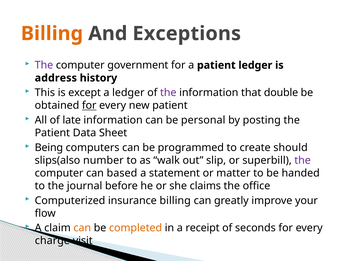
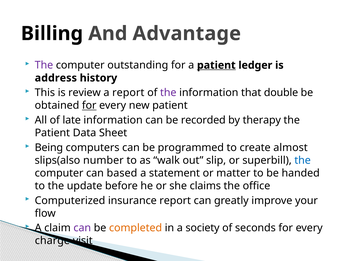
Billing colour: orange -> black (52, 34)
Exceptions: Exceptions -> Advantage (187, 34)
government: government -> outstanding (138, 65)
patient underline: none -> present (216, 65)
except: except -> review (85, 93)
a ledger: ledger -> report (128, 93)
personal: personal -> recorded (203, 120)
posting: posting -> therapy (262, 120)
should: should -> almost (291, 148)
the colour: purple -> blue (303, 160)
journal: journal -> update (85, 186)
insurance billing: billing -> report (175, 200)
can colour: orange -> purple (82, 228)
receipt: receipt -> society (203, 228)
